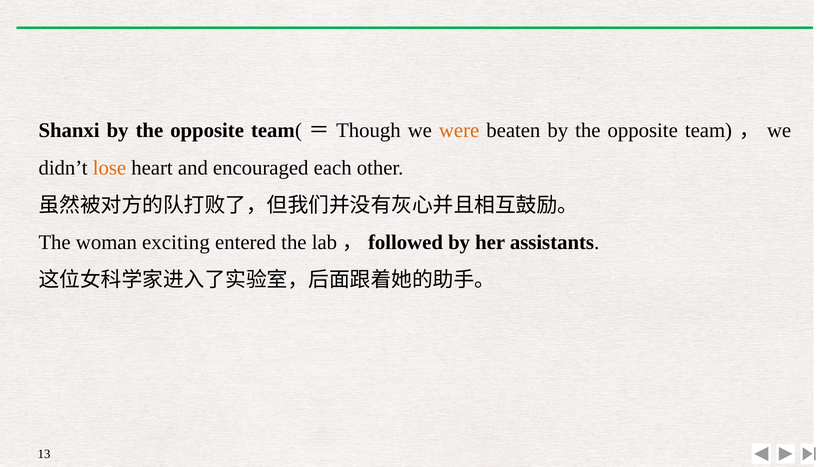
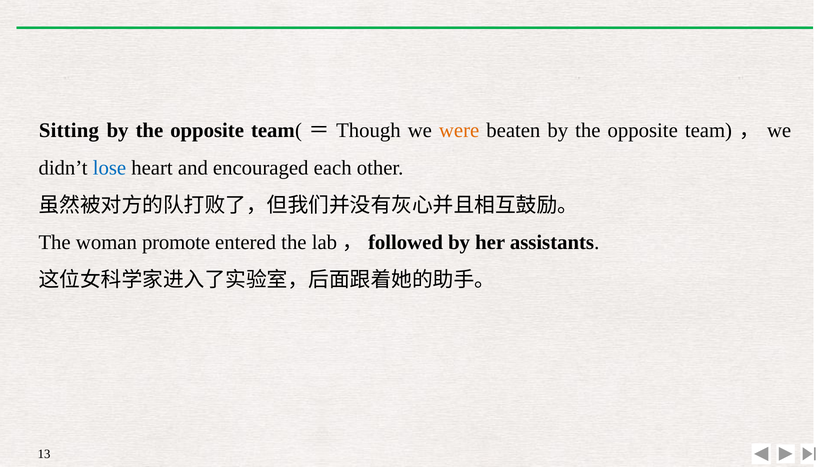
Shanxi: Shanxi -> Sitting (69, 130)
lose colour: orange -> blue (109, 168)
exciting: exciting -> promote (176, 243)
